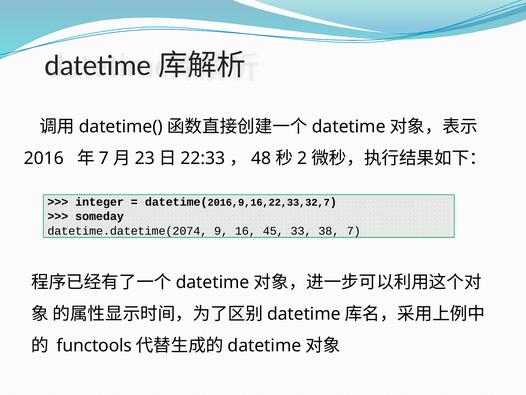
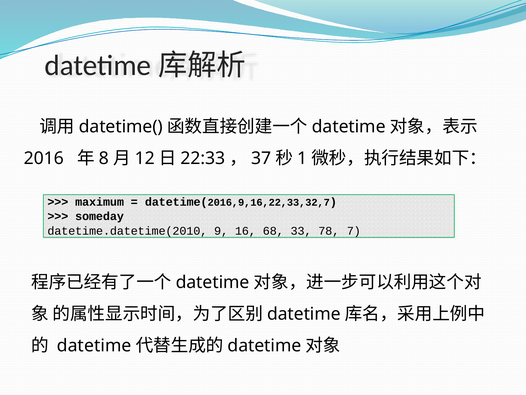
7: 7 -> 8 (104, 158)
23: 23 -> 12 (145, 158)
48: 48 -> 37 (261, 158)
2: 2 -> 1 (302, 158)
integer: integer -> maximum (100, 202)
datetime.datetime(2074: datetime.datetime(2074 -> datetime.datetime(2010 (127, 231)
45: 45 -> 68 (273, 231)
38: 38 -> 78 (329, 231)
functools: functools -> datetime (94, 345)
